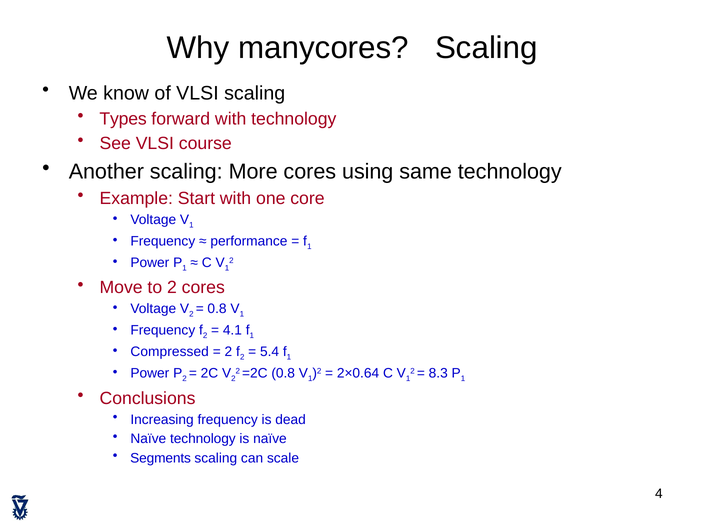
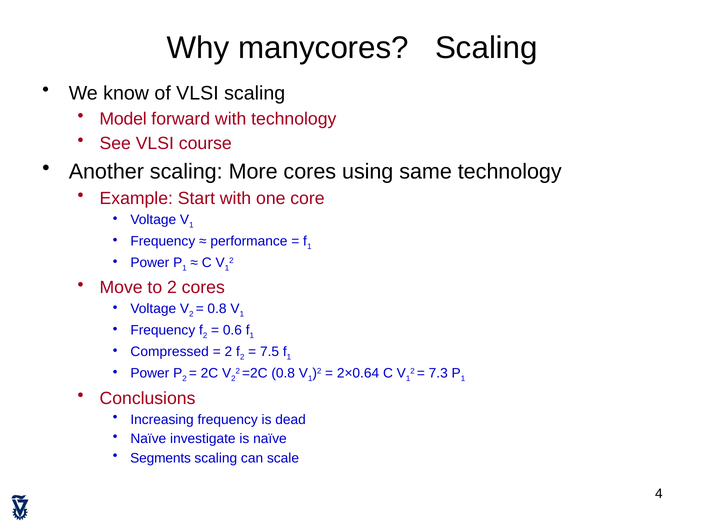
Types: Types -> Model (123, 119)
4.1: 4.1 -> 0.6 (232, 330)
5.4: 5.4 -> 7.5 (270, 352)
8.3: 8.3 -> 7.3 (438, 373)
Naïve technology: technology -> investigate (203, 439)
